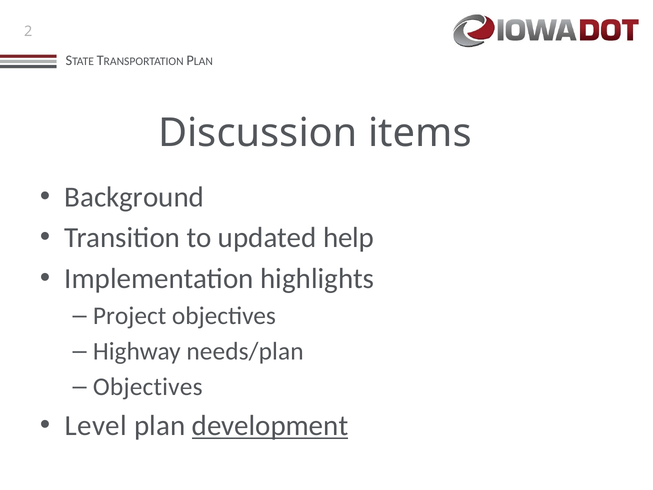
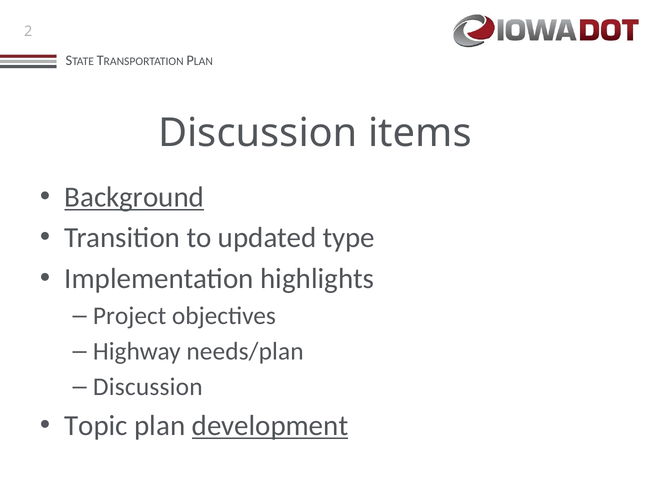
Background underline: none -> present (134, 197)
help: help -> type (349, 238)
Objectives: Objectives -> Discussion (148, 387)
Level: Level -> Topic (96, 426)
